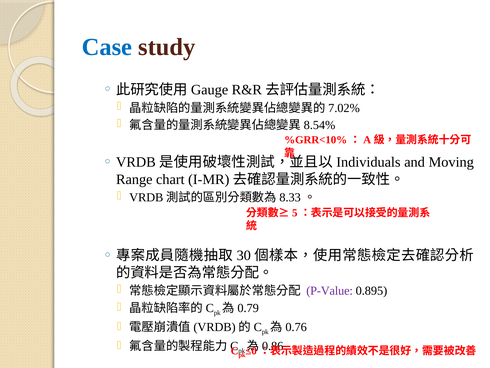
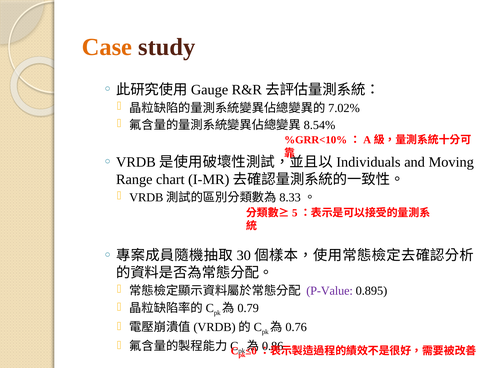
Case colour: blue -> orange (107, 47)
